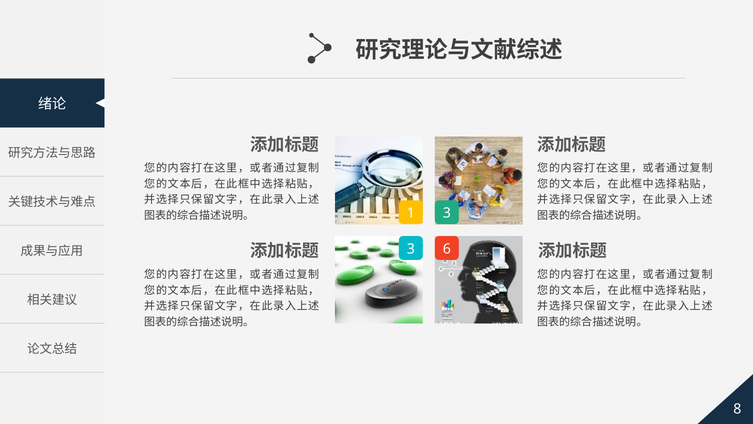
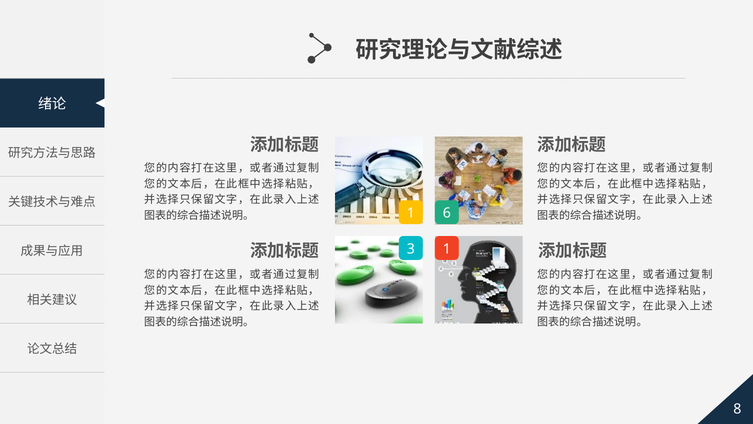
1 3: 3 -> 6 (447, 213)
3 6: 6 -> 1 (447, 249)
